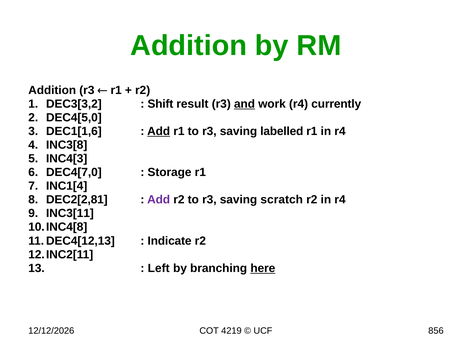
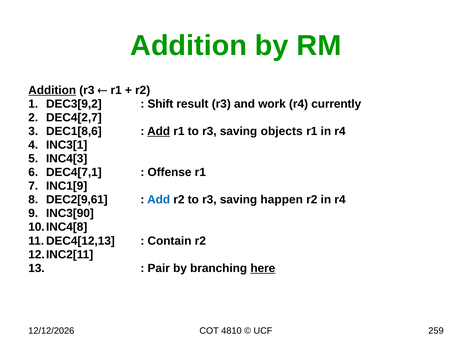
Addition underline: none -> present (52, 90)
DEC3[3,2: DEC3[3,2 -> DEC3[9,2 (74, 104)
and underline: present -> none (244, 104)
DEC4[5,0: DEC4[5,0 -> DEC4[2,7 (74, 118)
DEC1[1,6: DEC1[1,6 -> DEC1[8,6 (74, 131)
labelled: labelled -> objects (282, 131)
INC3[8: INC3[8 -> INC3[1 (67, 145)
DEC4[7,0: DEC4[7,0 -> DEC4[7,1 (74, 172)
Storage: Storage -> Offense (170, 172)
INC1[4: INC1[4 -> INC1[9 (67, 186)
DEC2[2,81: DEC2[2,81 -> DEC2[9,61 (77, 200)
Add colour: purple -> blue (159, 200)
scratch: scratch -> happen (282, 200)
INC3[11: INC3[11 -> INC3[90 (70, 213)
Indicate: Indicate -> Contain (170, 241)
Left: Left -> Pair (159, 268)
4219: 4219 -> 4810 (231, 331)
856: 856 -> 259 (436, 331)
